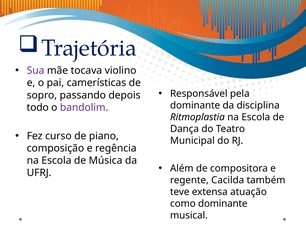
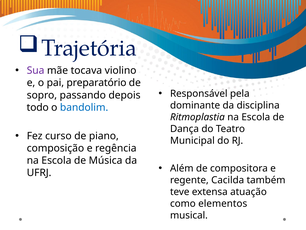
camerísticas: camerísticas -> preparatório (96, 83)
bandolim colour: purple -> blue (84, 107)
como dominante: dominante -> elementos (223, 203)
